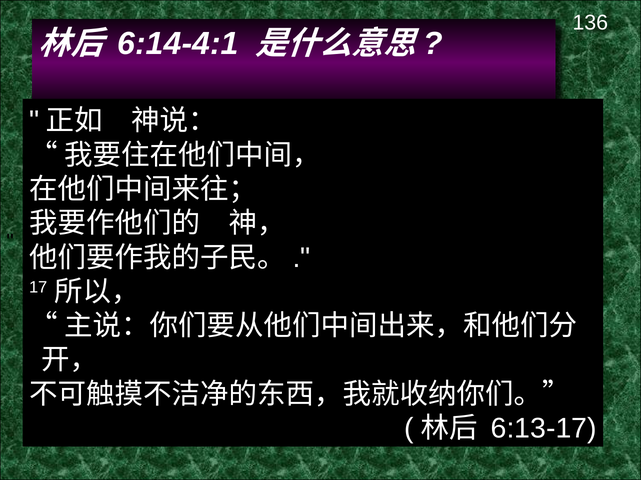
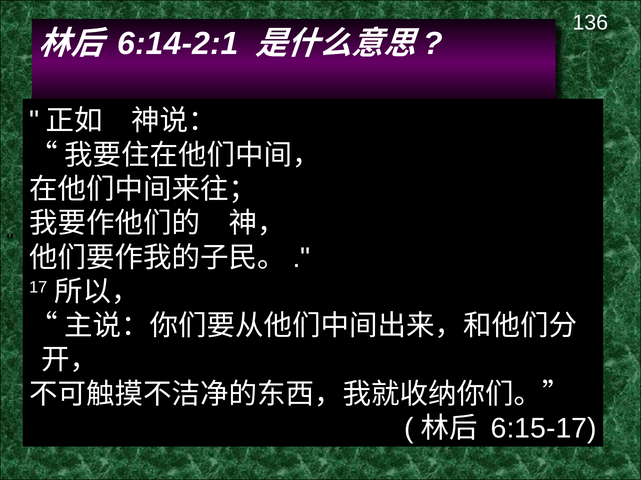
6:14-4:1: 6:14-4:1 -> 6:14-2:1 (178, 44)
6:13-17: 6:13-17 -> 6:15-17 (544, 429)
